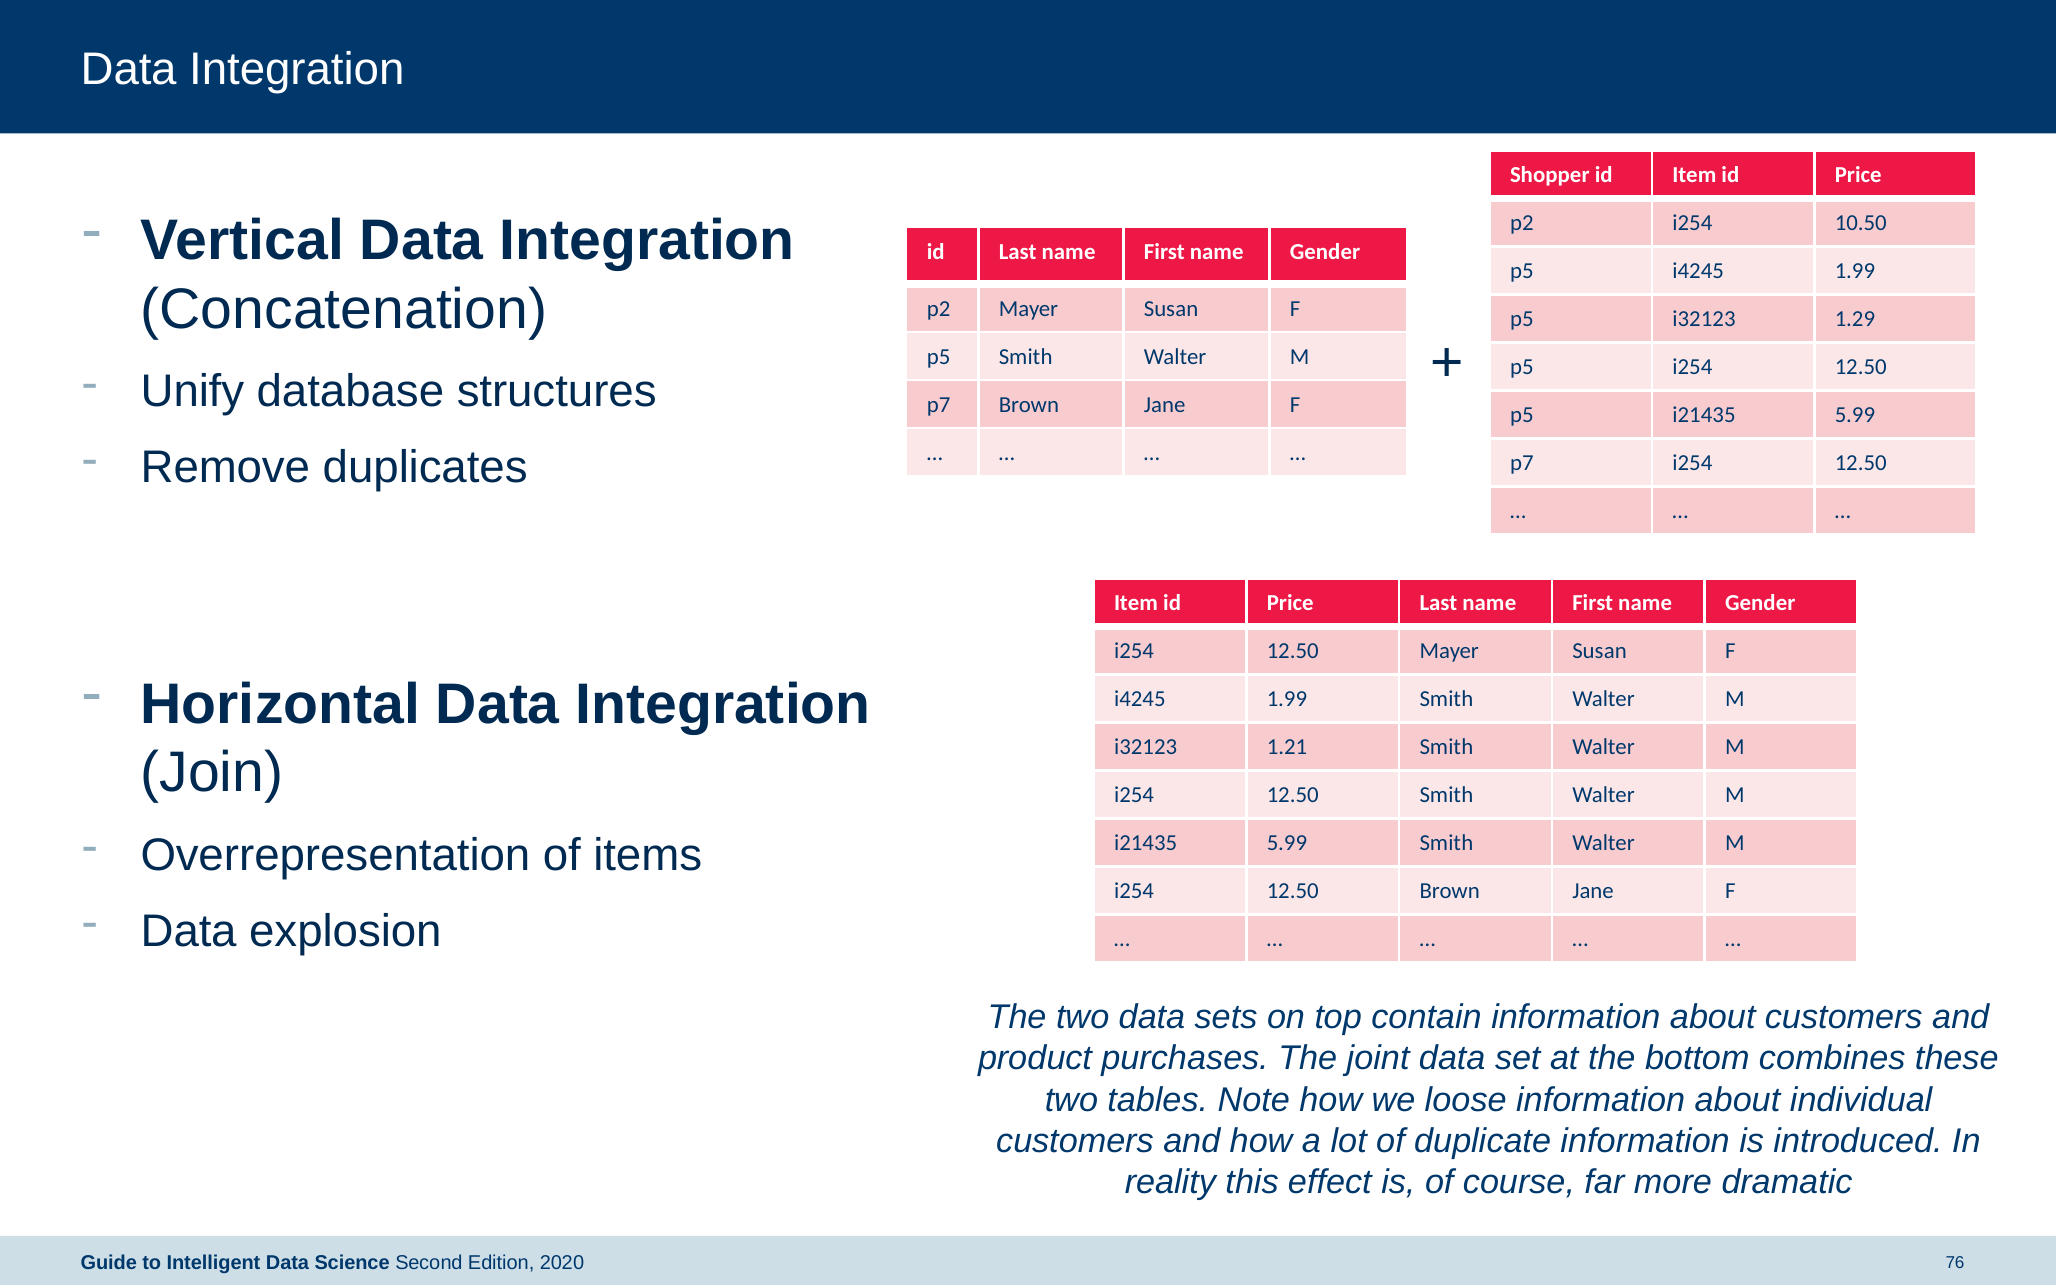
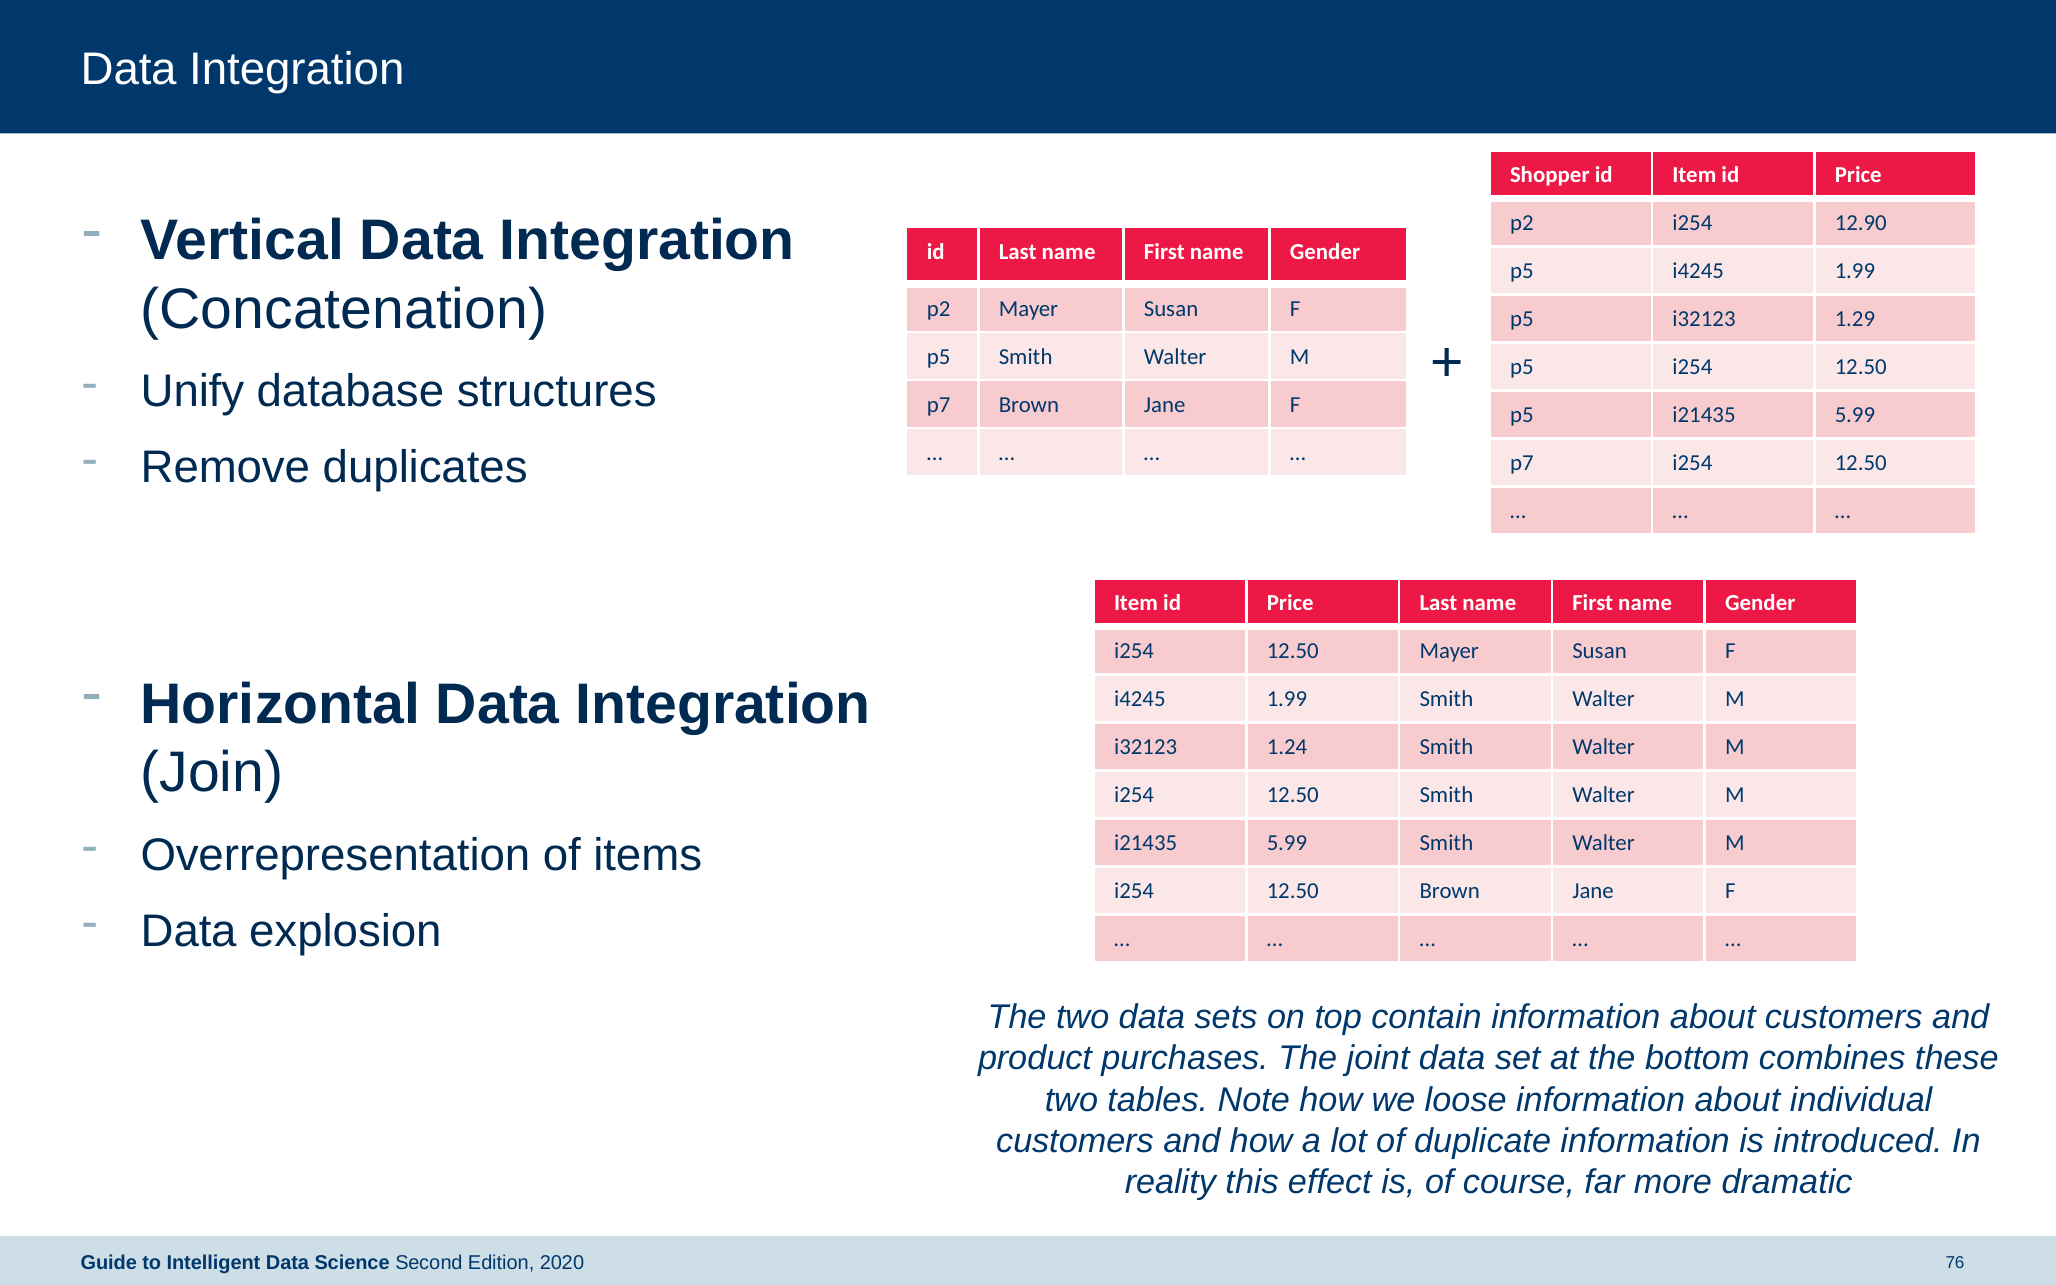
10.50: 10.50 -> 12.90 (1861, 223)
1.21: 1.21 -> 1.24 (1287, 747)
